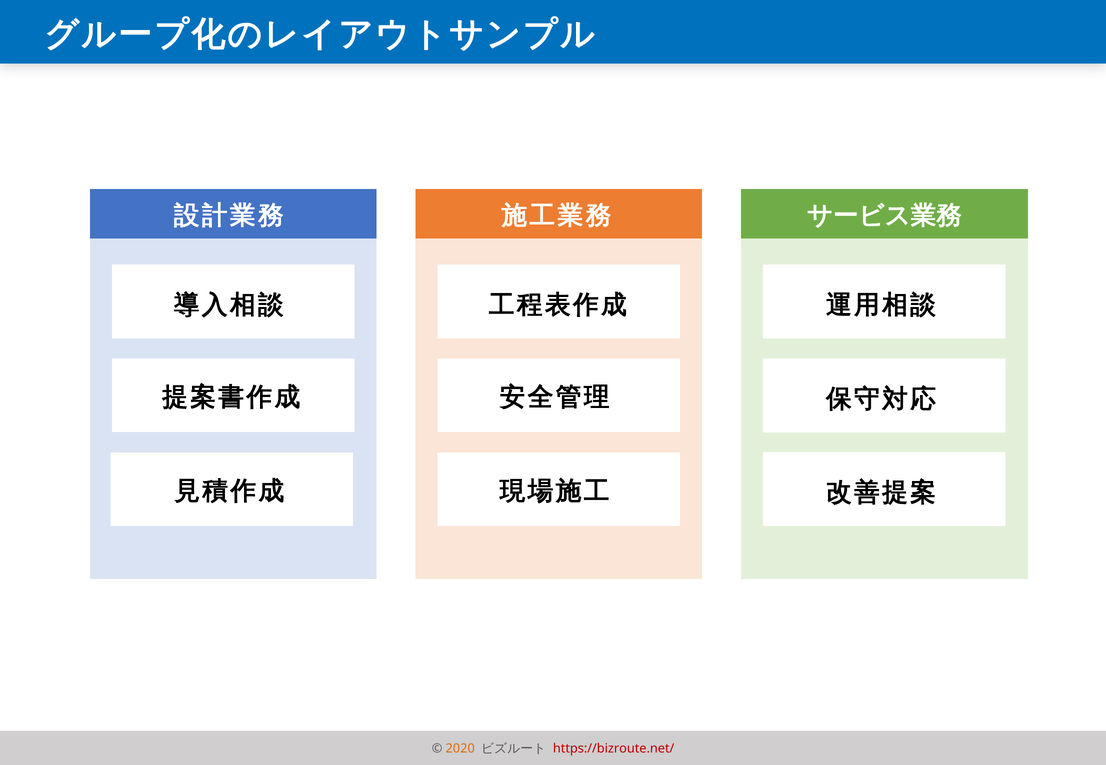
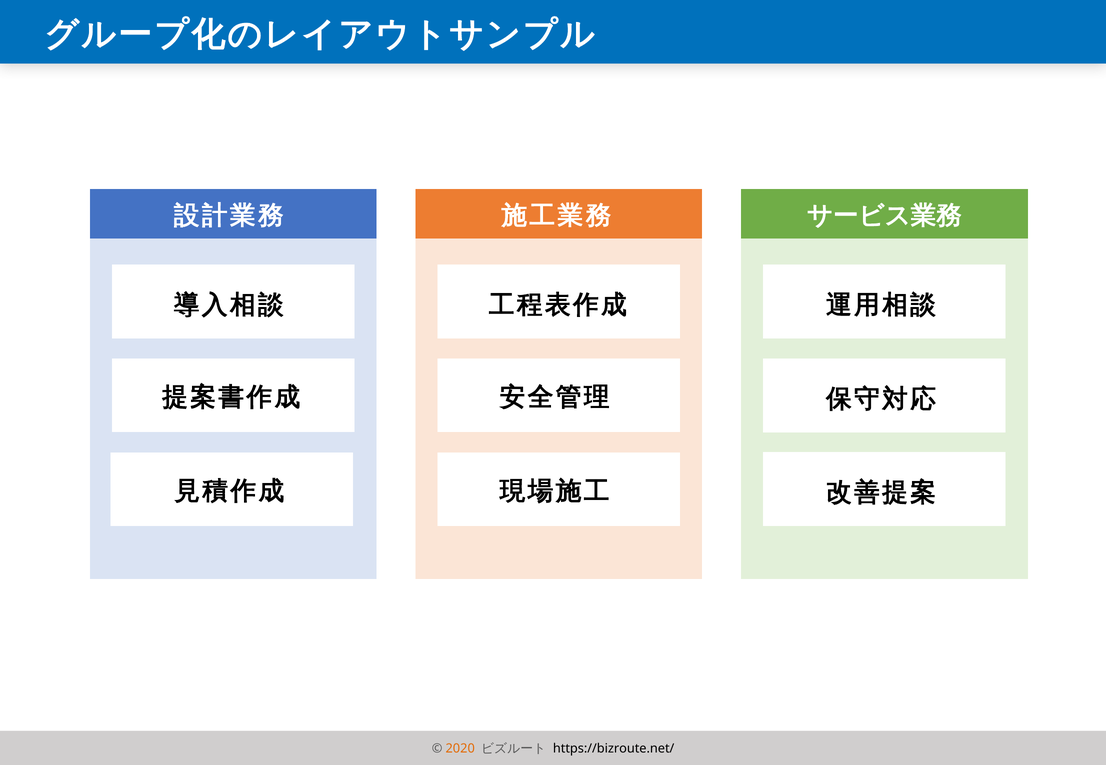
https://bizroute.net/ colour: red -> black (614, 749)
